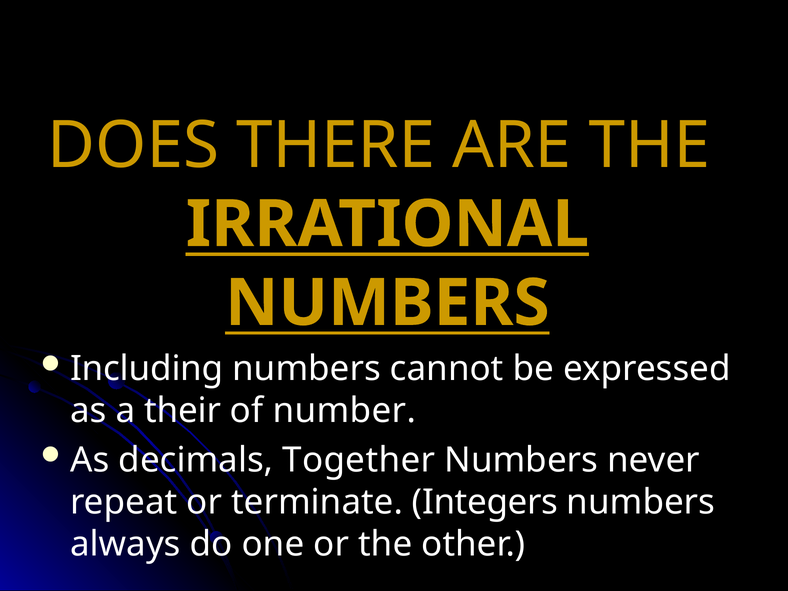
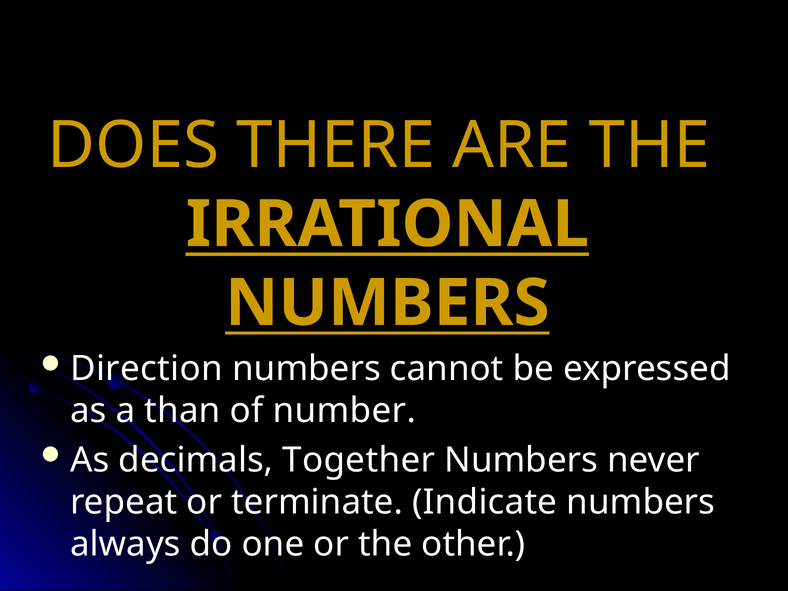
Including: Including -> Direction (147, 369)
their: their -> than (183, 411)
Integers: Integers -> Indicate (485, 502)
